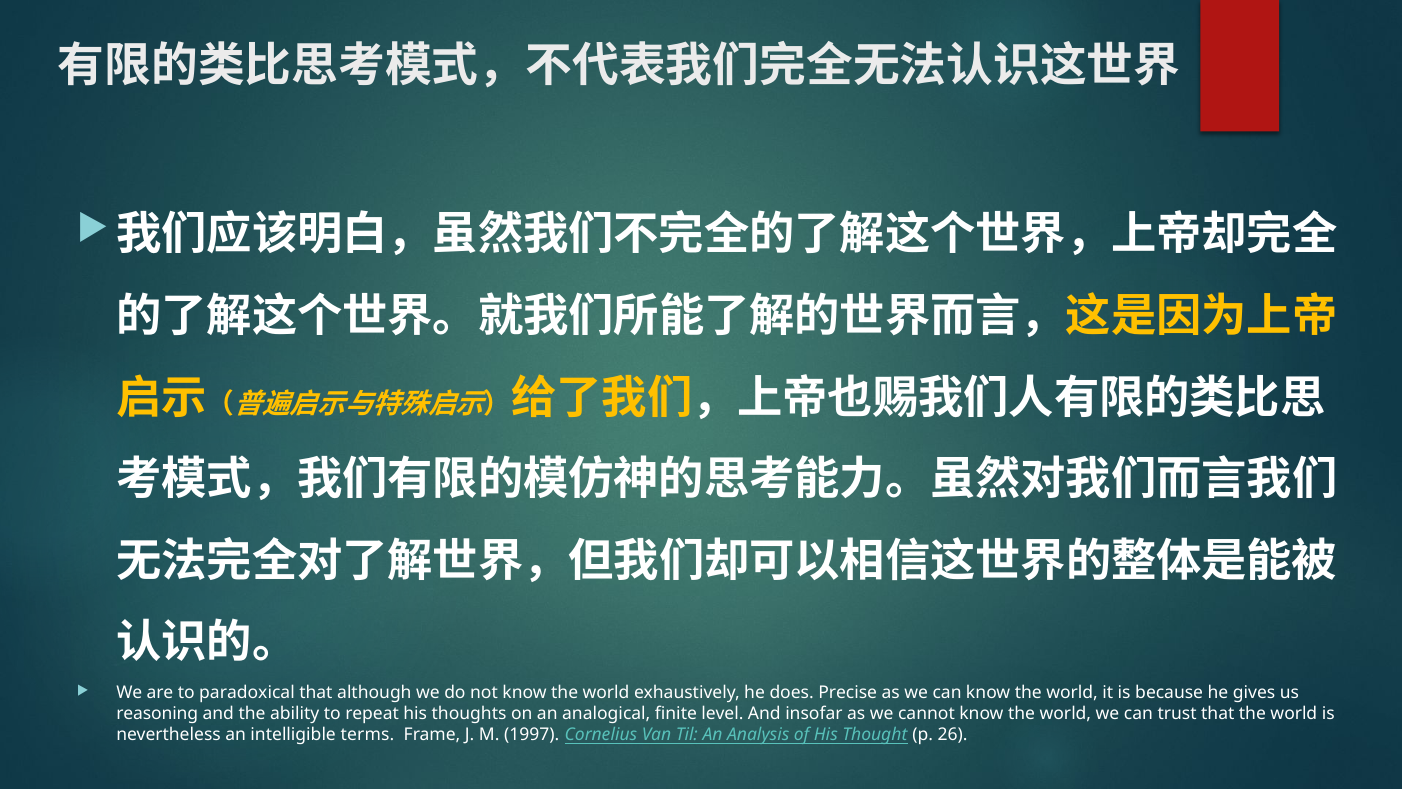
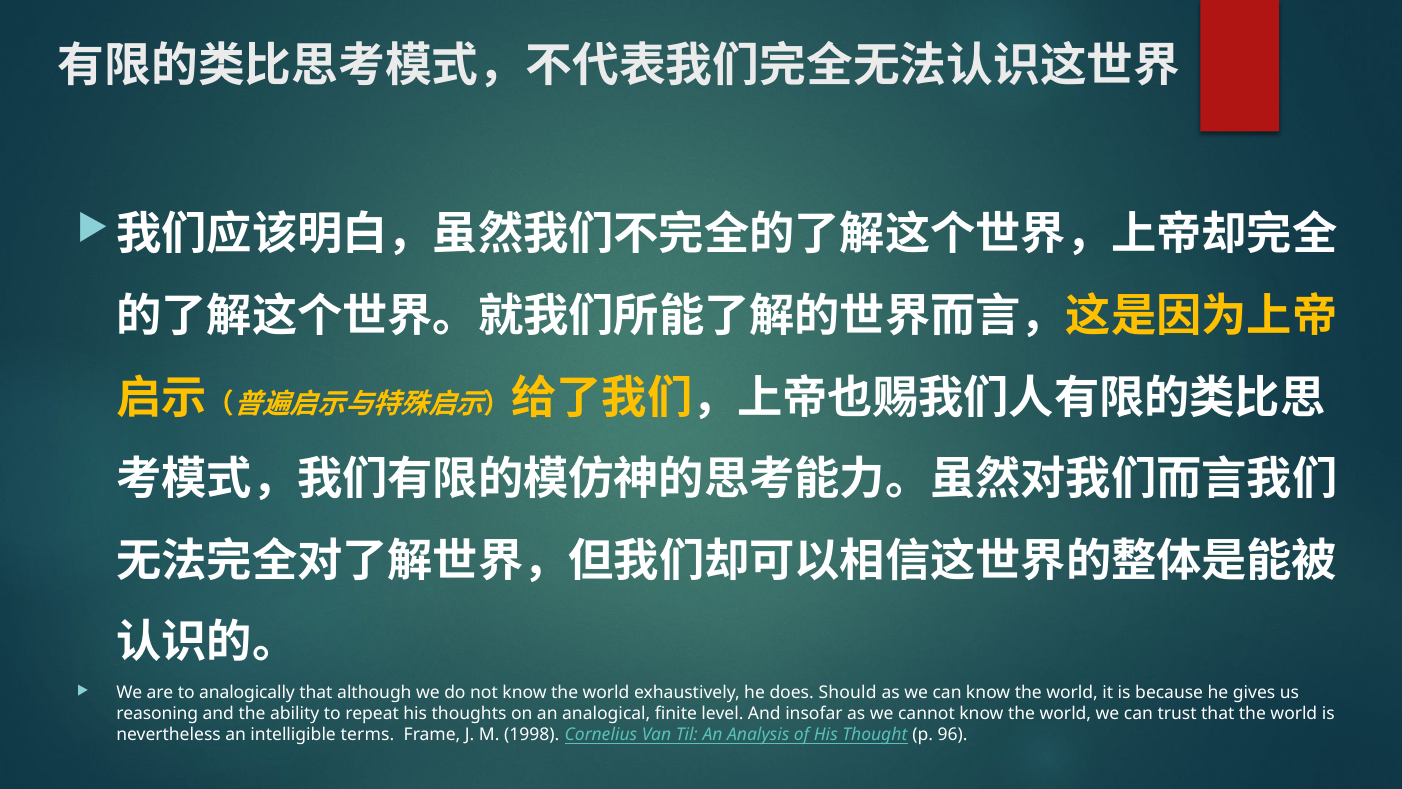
paradoxical: paradoxical -> analogically (247, 693)
Precise: Precise -> Should (848, 693)
1997: 1997 -> 1998 (532, 735)
26: 26 -> 96 (953, 735)
